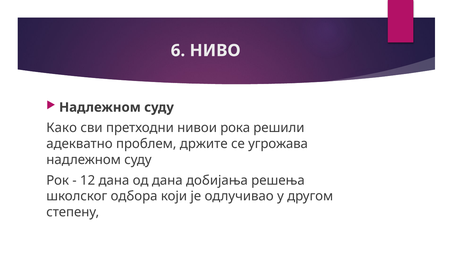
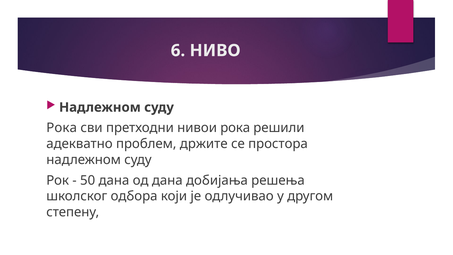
Како: Како -> Рока (62, 128)
угрожава: угрожава -> простора (278, 144)
12: 12 -> 50 (88, 180)
